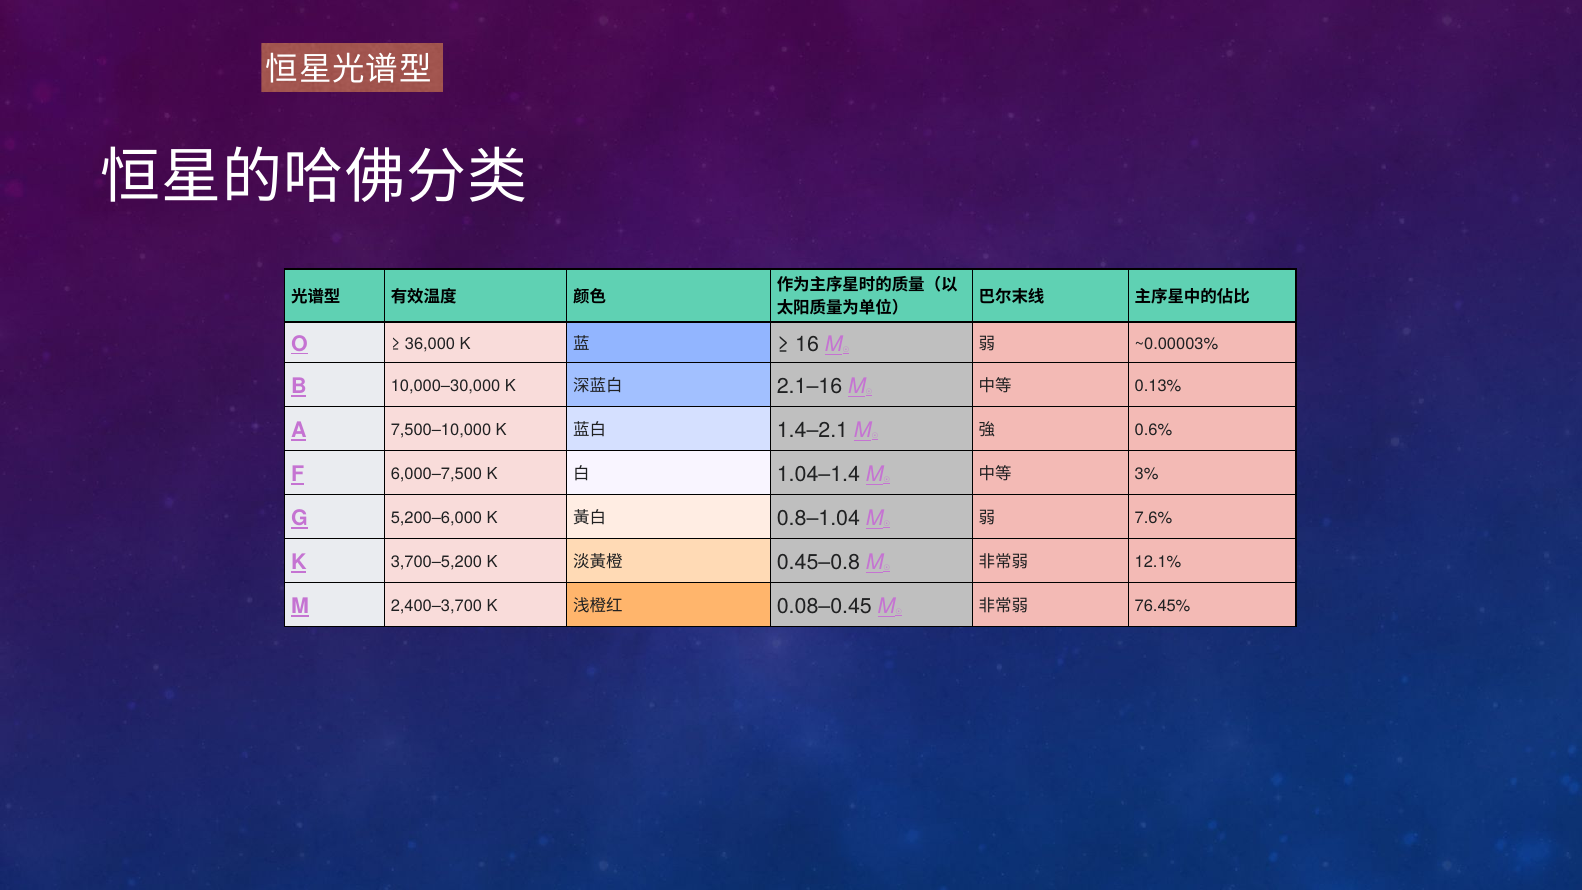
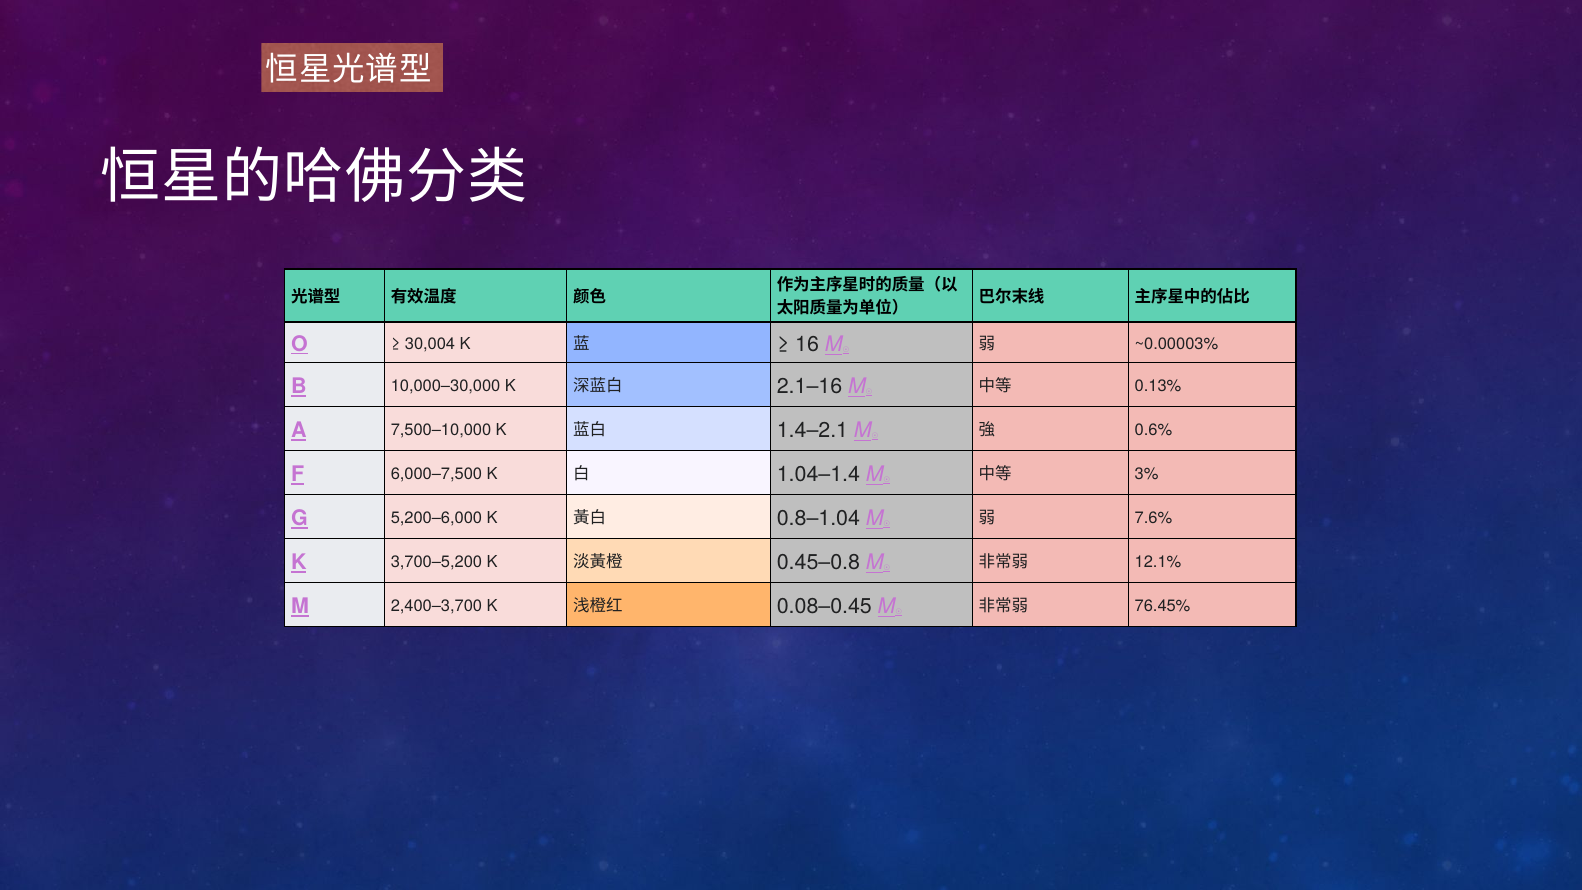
36,000: 36,000 -> 30,004 (430, 344)
